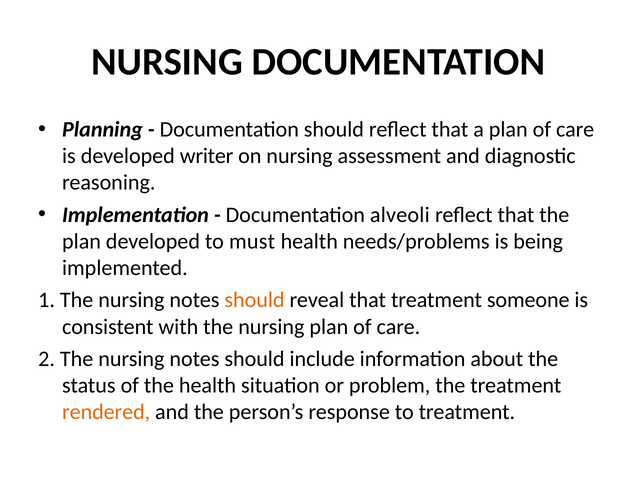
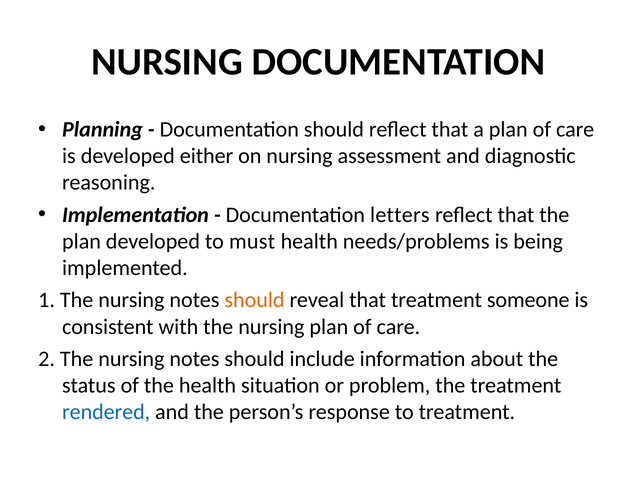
writer: writer -> either (207, 156)
alveoli: alveoli -> letters (400, 215)
rendered colour: orange -> blue (106, 412)
